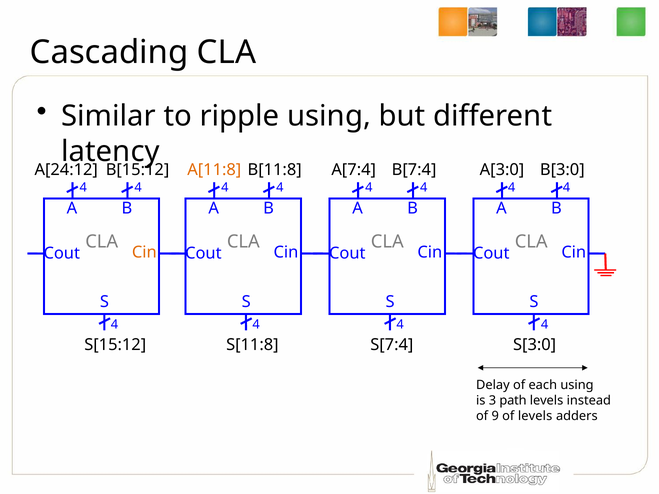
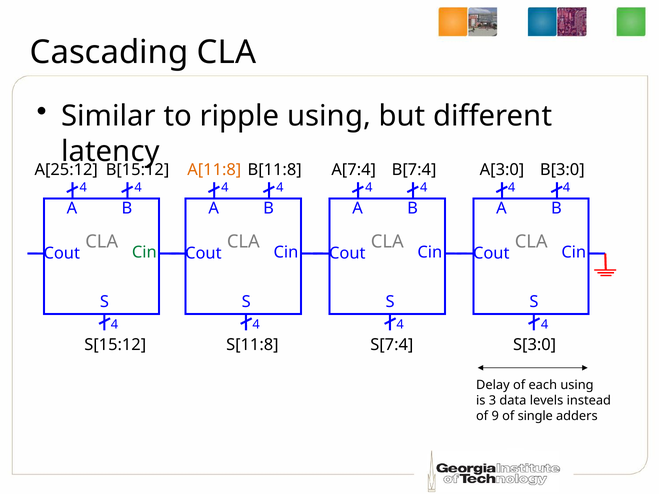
A[24:12: A[24:12 -> A[25:12 (66, 170)
Cin colour: orange -> green (144, 252)
path: path -> data (513, 401)
of levels: levels -> single (535, 416)
